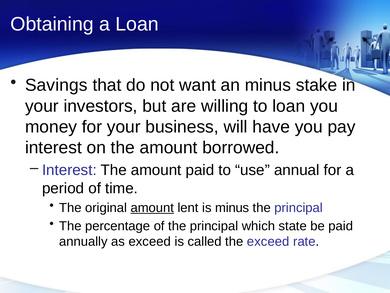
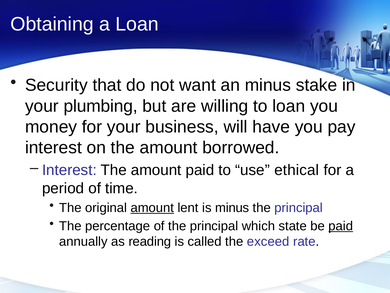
Savings: Savings -> Security (56, 85)
investors: investors -> plumbing (101, 106)
annual: annual -> ethical (297, 170)
paid underline: none -> present (341, 226)
as exceed: exceed -> reading (150, 241)
